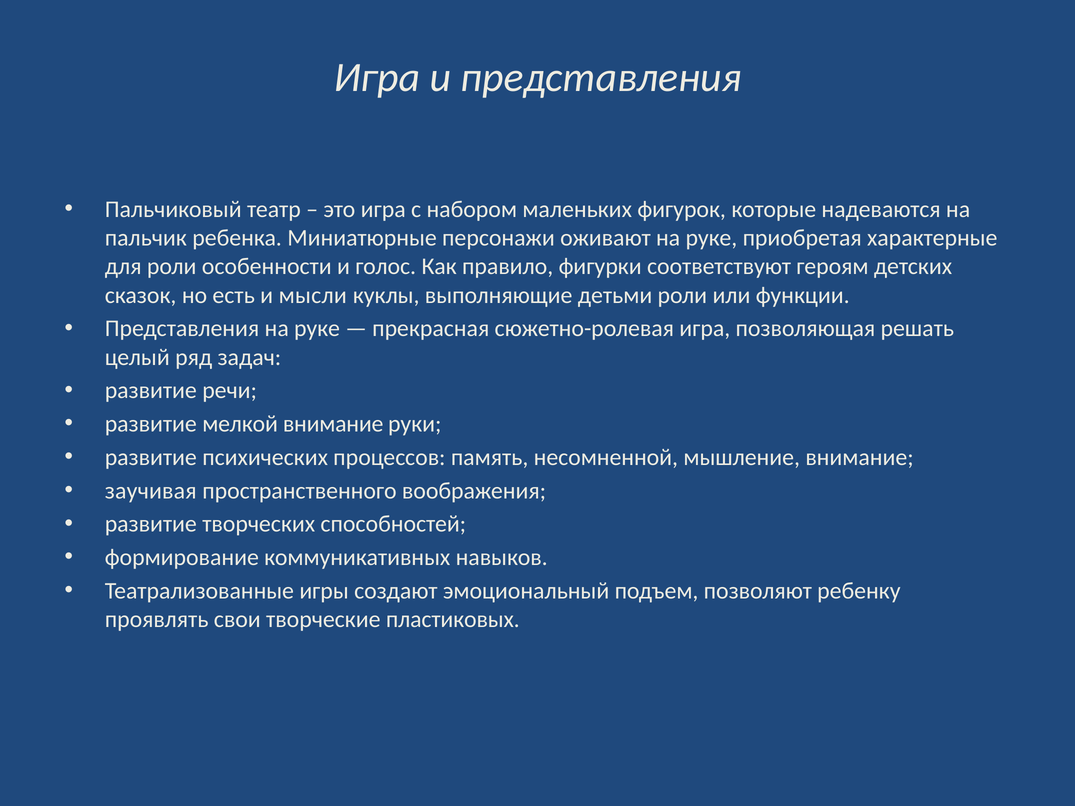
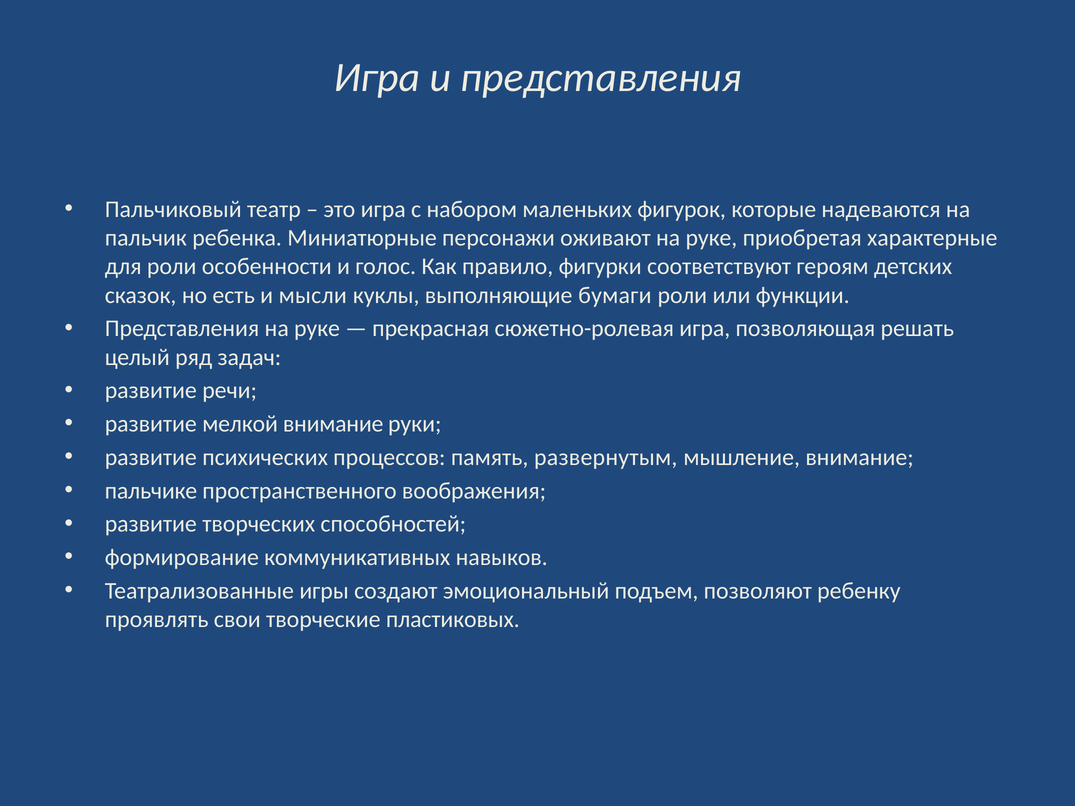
детьми: детьми -> бумаги (615, 295)
несомненной: несомненной -> развернутым (606, 457)
заучивая: заучивая -> пальчике (151, 491)
